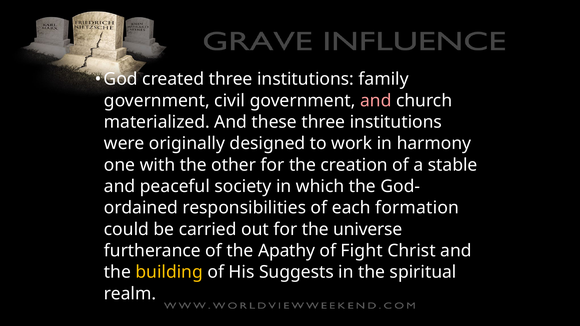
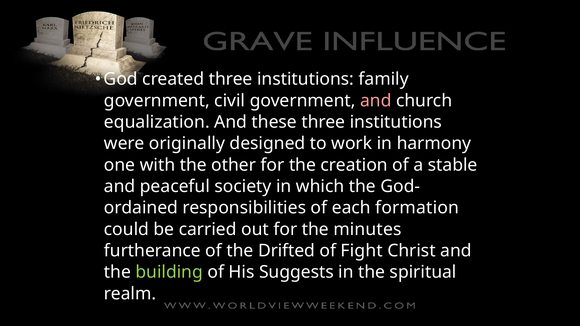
materialized: materialized -> equalization (157, 122)
universe: universe -> minutes (368, 229)
Apathy: Apathy -> Drifted (287, 251)
building colour: yellow -> light green (169, 272)
